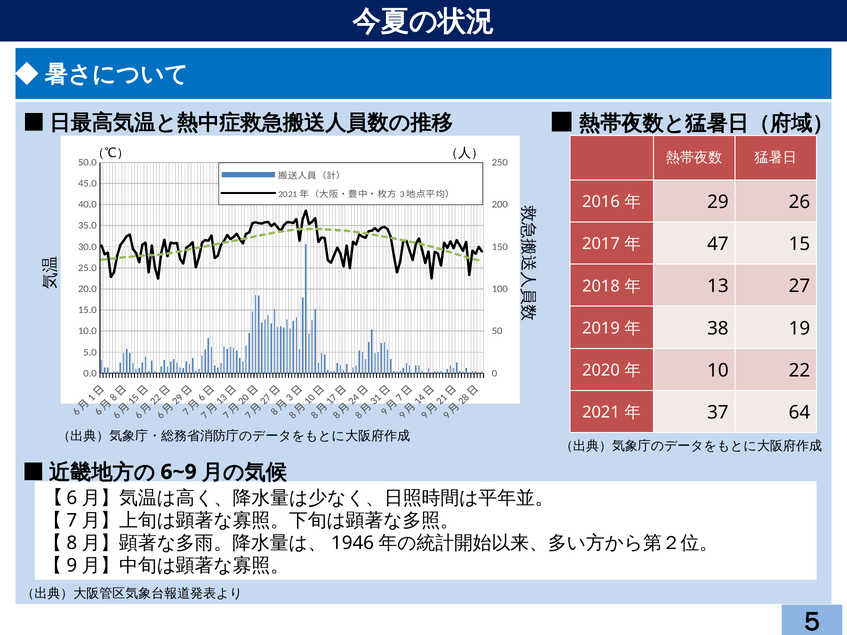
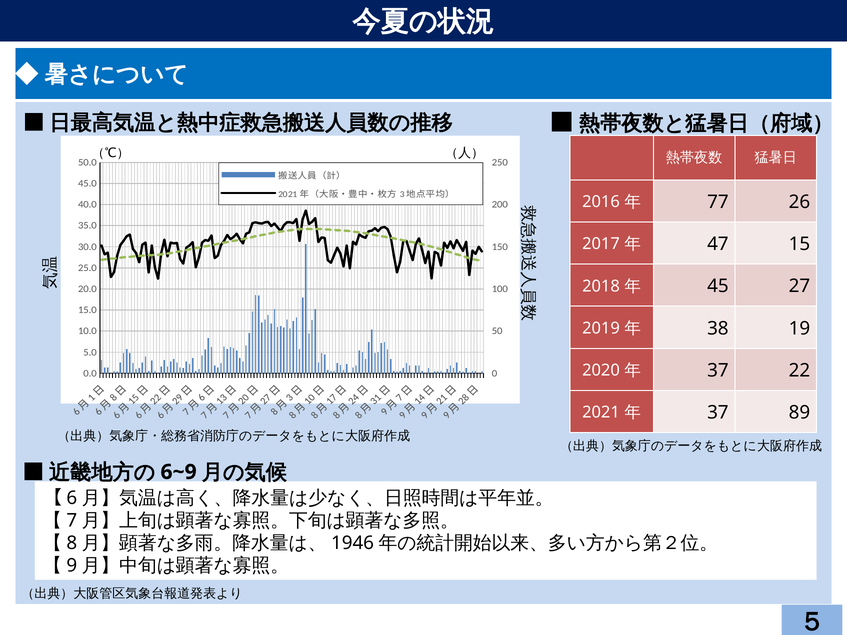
29: 29 -> 77 (718, 202)
13: 13 -> 45 (718, 286)
10: 10 -> 37 (718, 371)
64: 64 -> 89 (799, 413)
